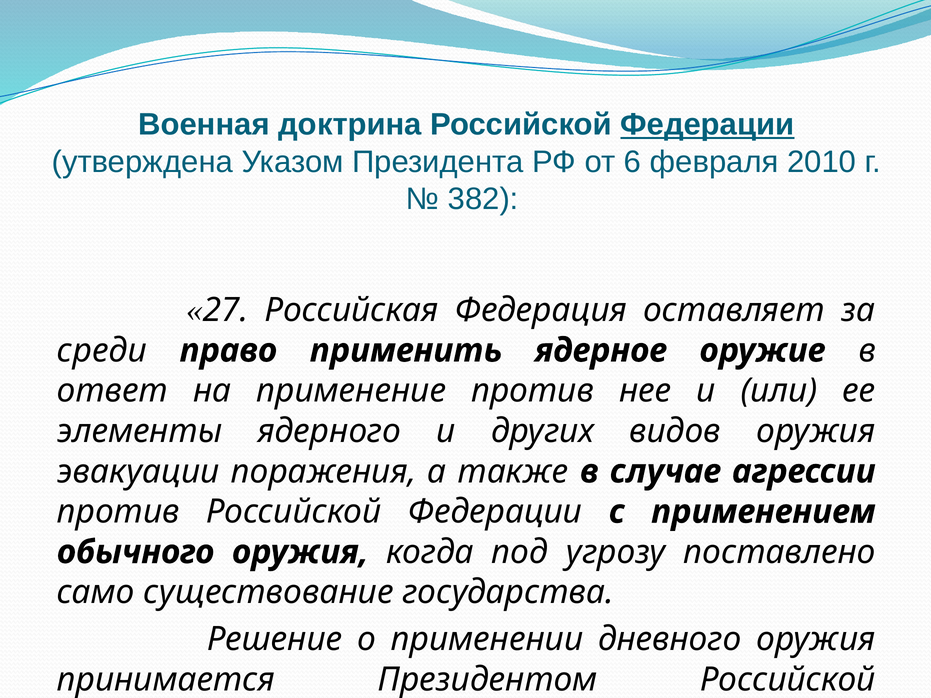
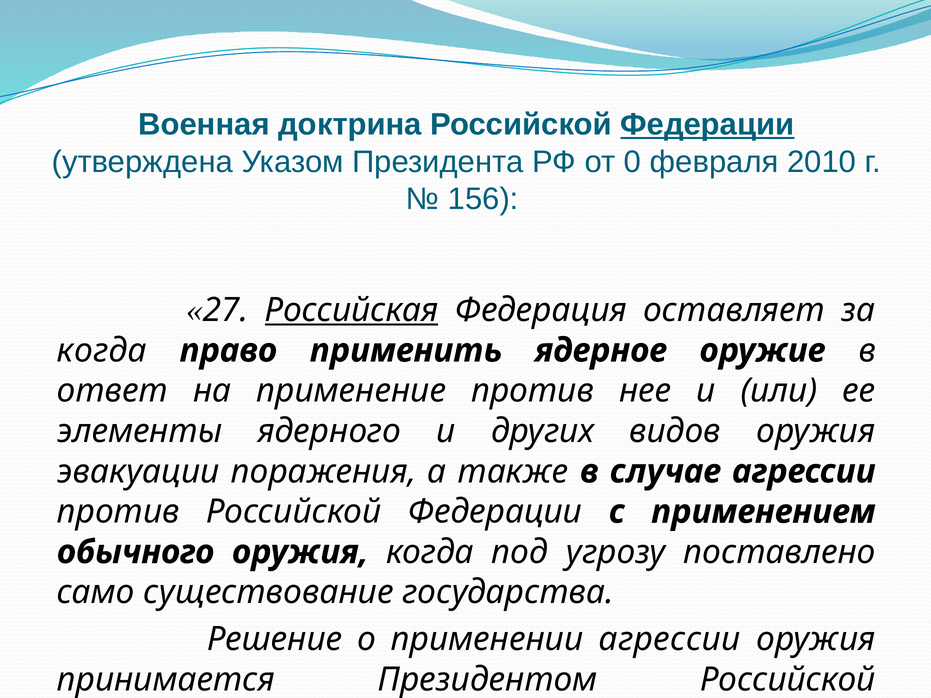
6: 6 -> 0 (633, 162)
382: 382 -> 156 (483, 199)
Российская underline: none -> present (352, 310)
среди: среди -> когда (102, 351)
применении дневного: дневного -> агрессии (670, 640)
